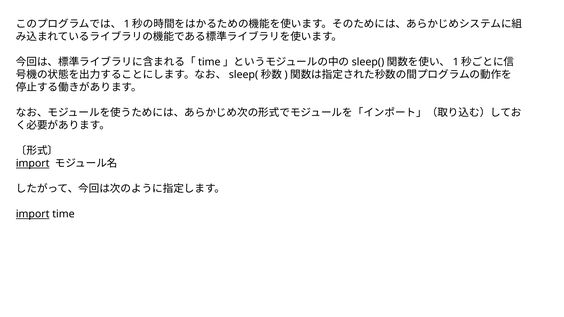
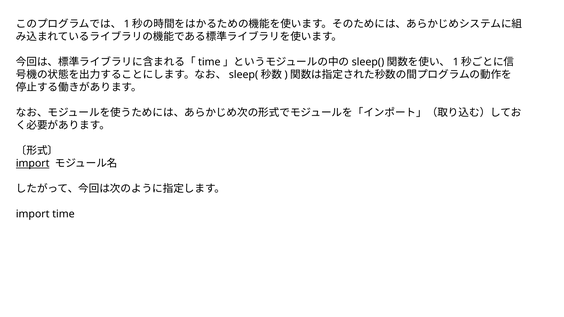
import underline: present -> none (33, 214)
